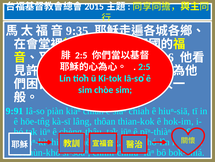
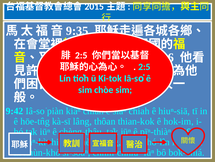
9:91: 9:91 -> 9:42 (14, 111)
